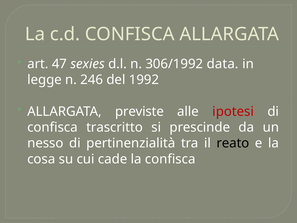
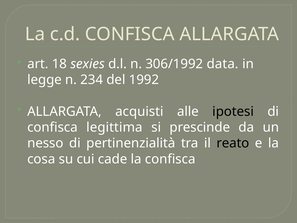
47: 47 -> 18 (59, 64)
246: 246 -> 234 (92, 80)
previste: previste -> acquisti (139, 111)
ipotesi colour: red -> black (233, 111)
trascritto: trascritto -> legittima (114, 127)
